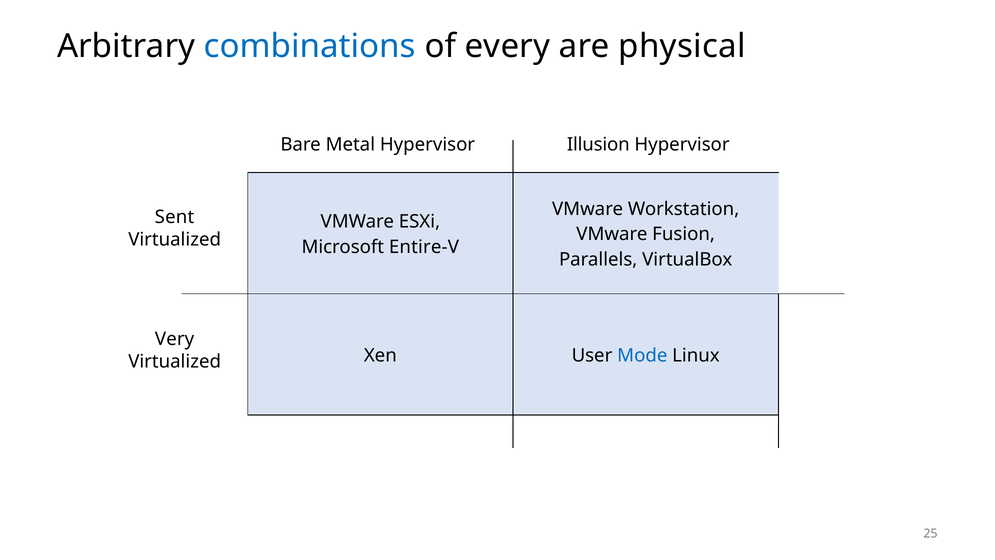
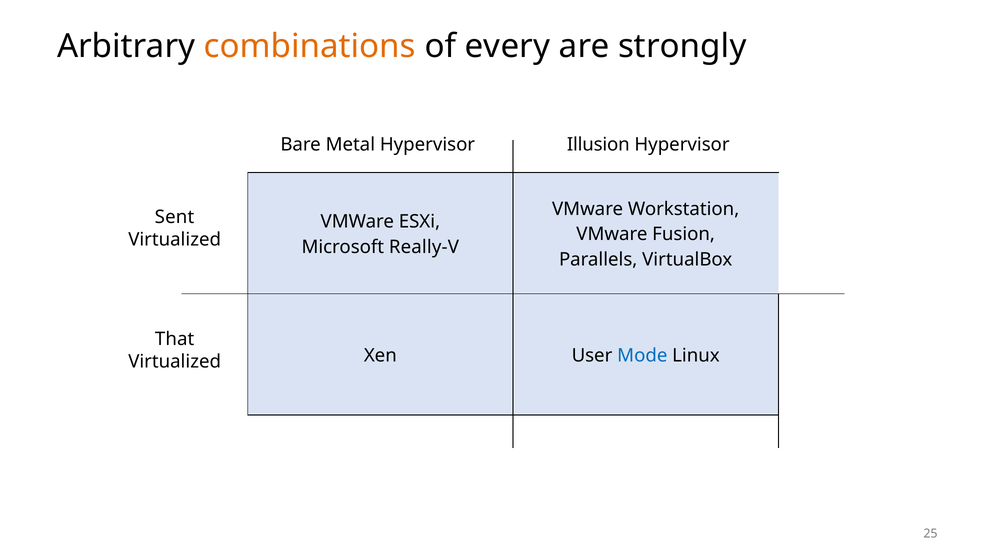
combinations colour: blue -> orange (310, 46)
physical: physical -> strongly (682, 46)
Entire-V: Entire-V -> Really-V (424, 247)
Very: Very -> That (175, 339)
